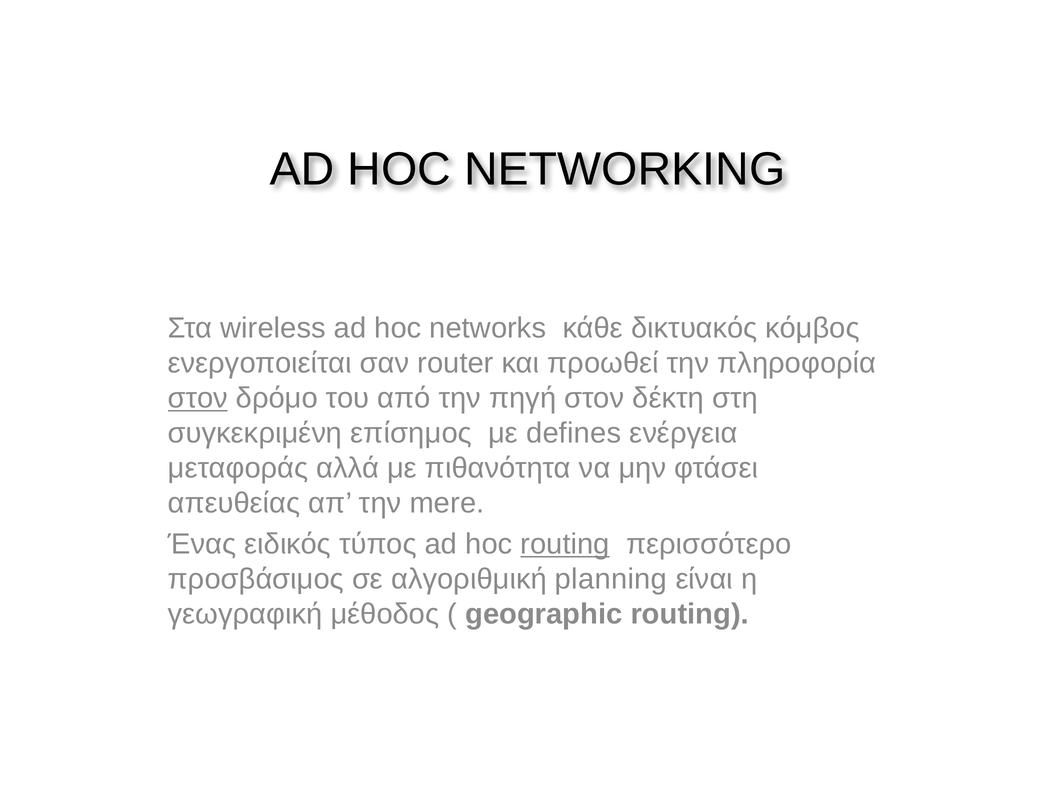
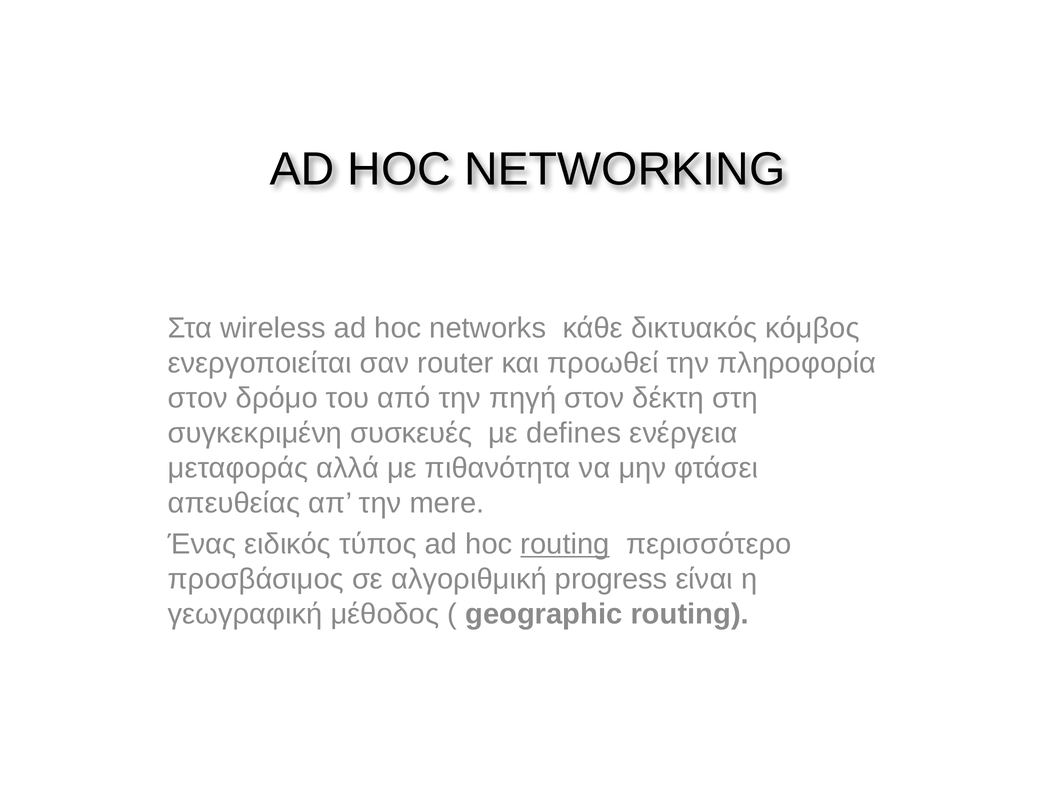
στον underline: present -> none (198, 398)
επίσημος: επίσημος -> συσκευές (411, 433)
planning: planning -> progress (611, 579)
